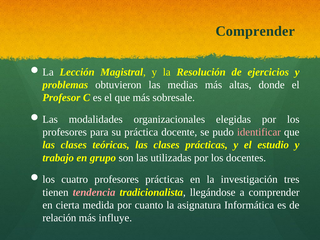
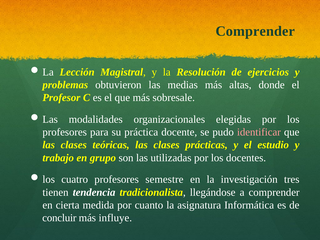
profesores prácticas: prácticas -> semestre (164, 179)
tendencia colour: pink -> white (94, 192)
relación: relación -> concluir (59, 218)
